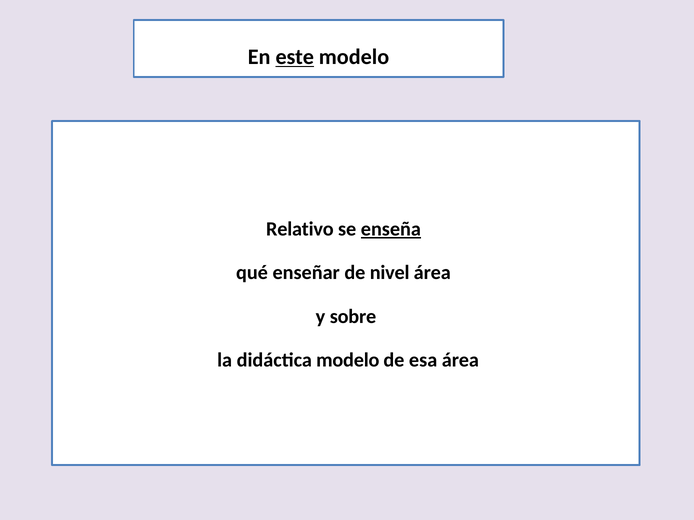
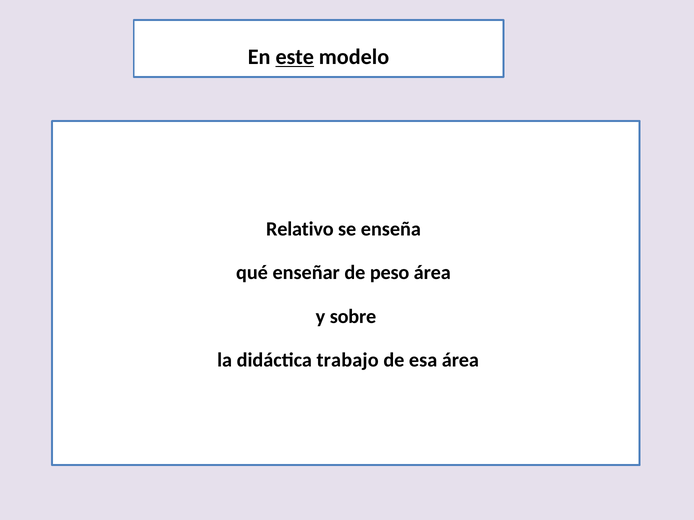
enseña underline: present -> none (391, 229)
nivel: nivel -> peso (390, 273)
didáctica modelo: modelo -> trabajo (348, 360)
